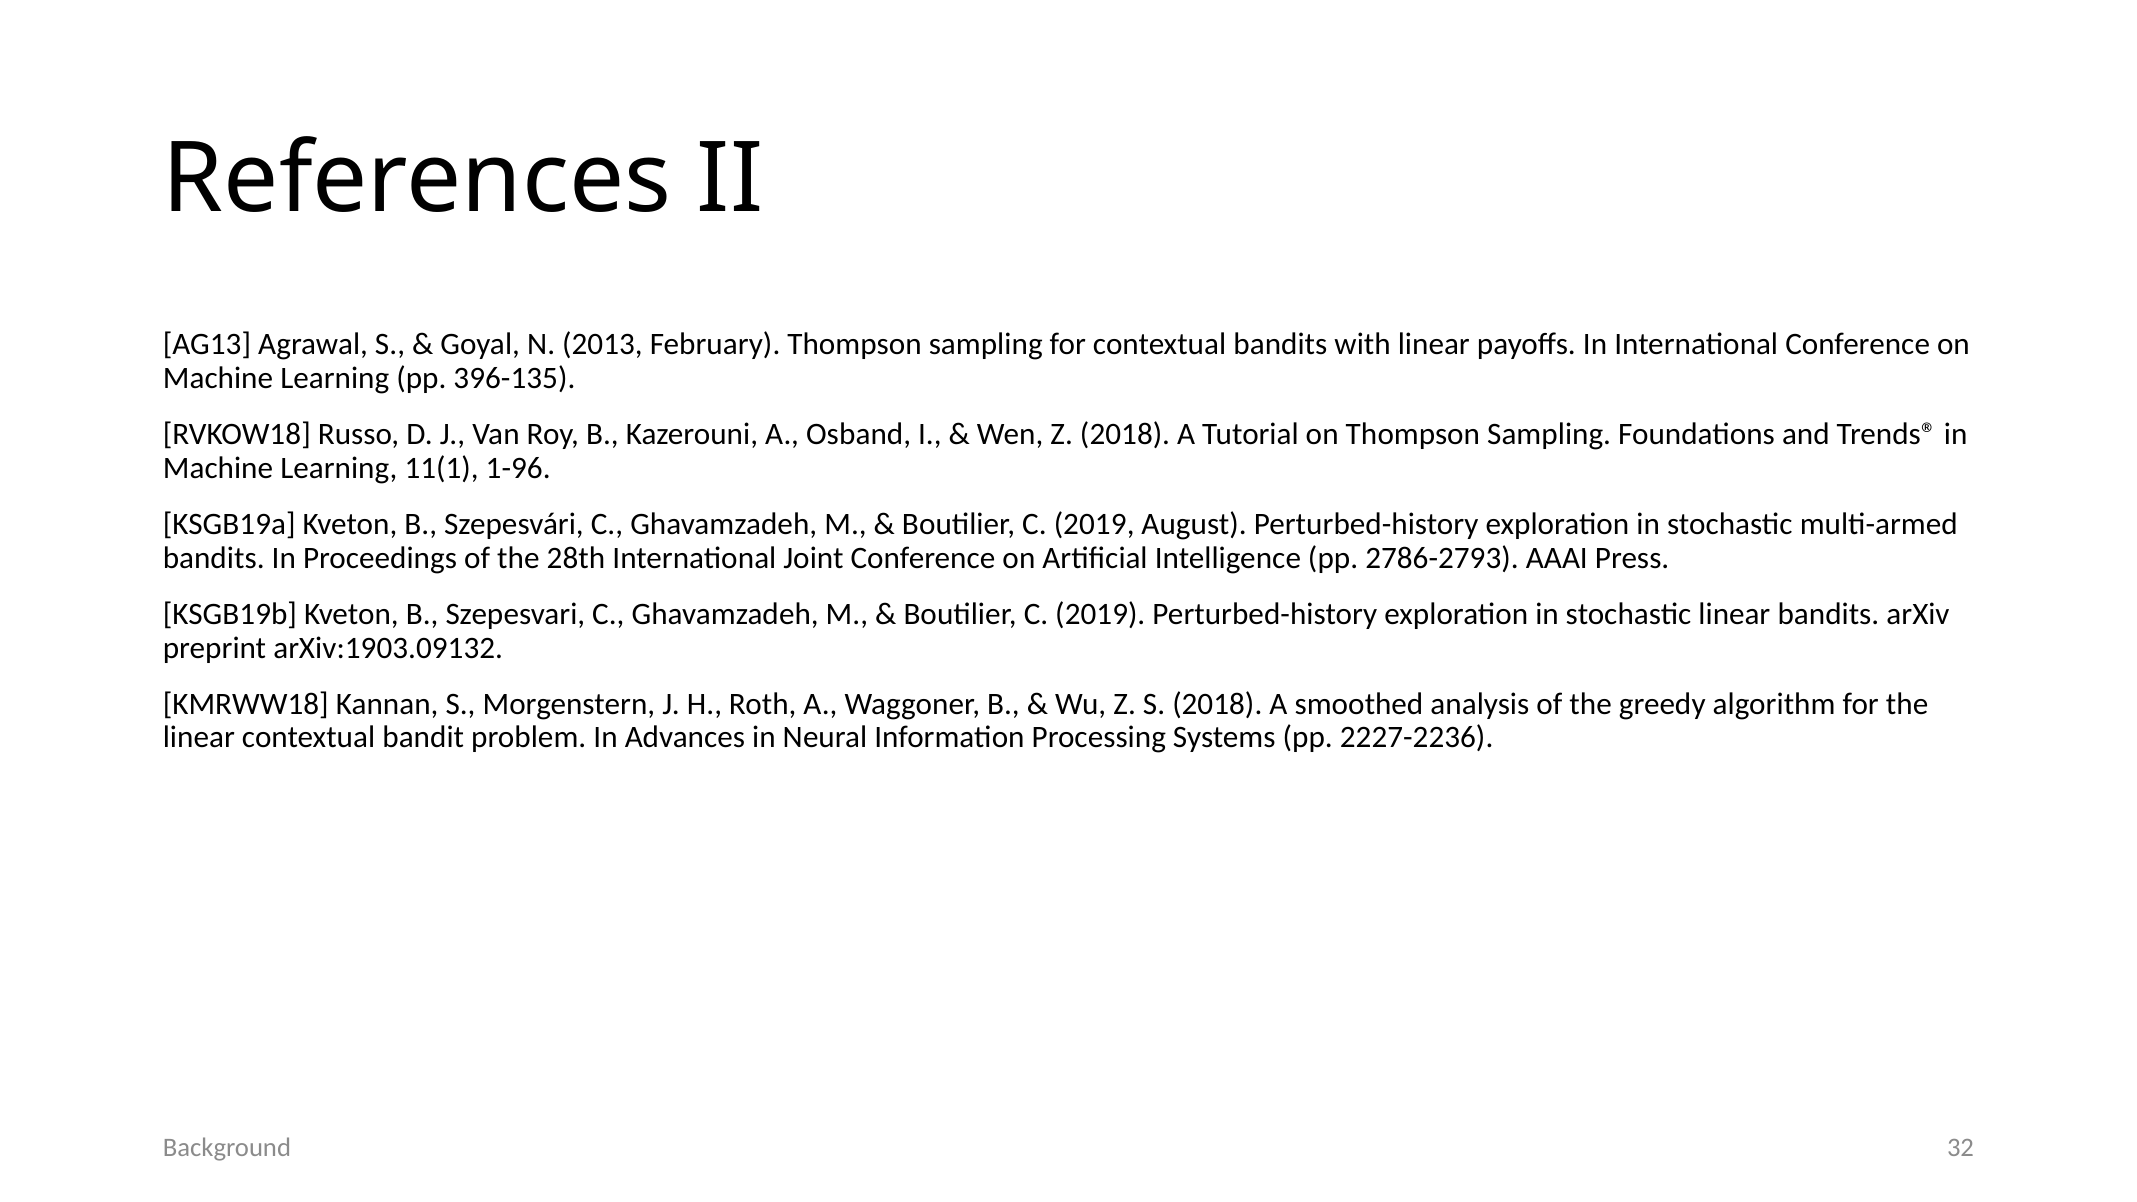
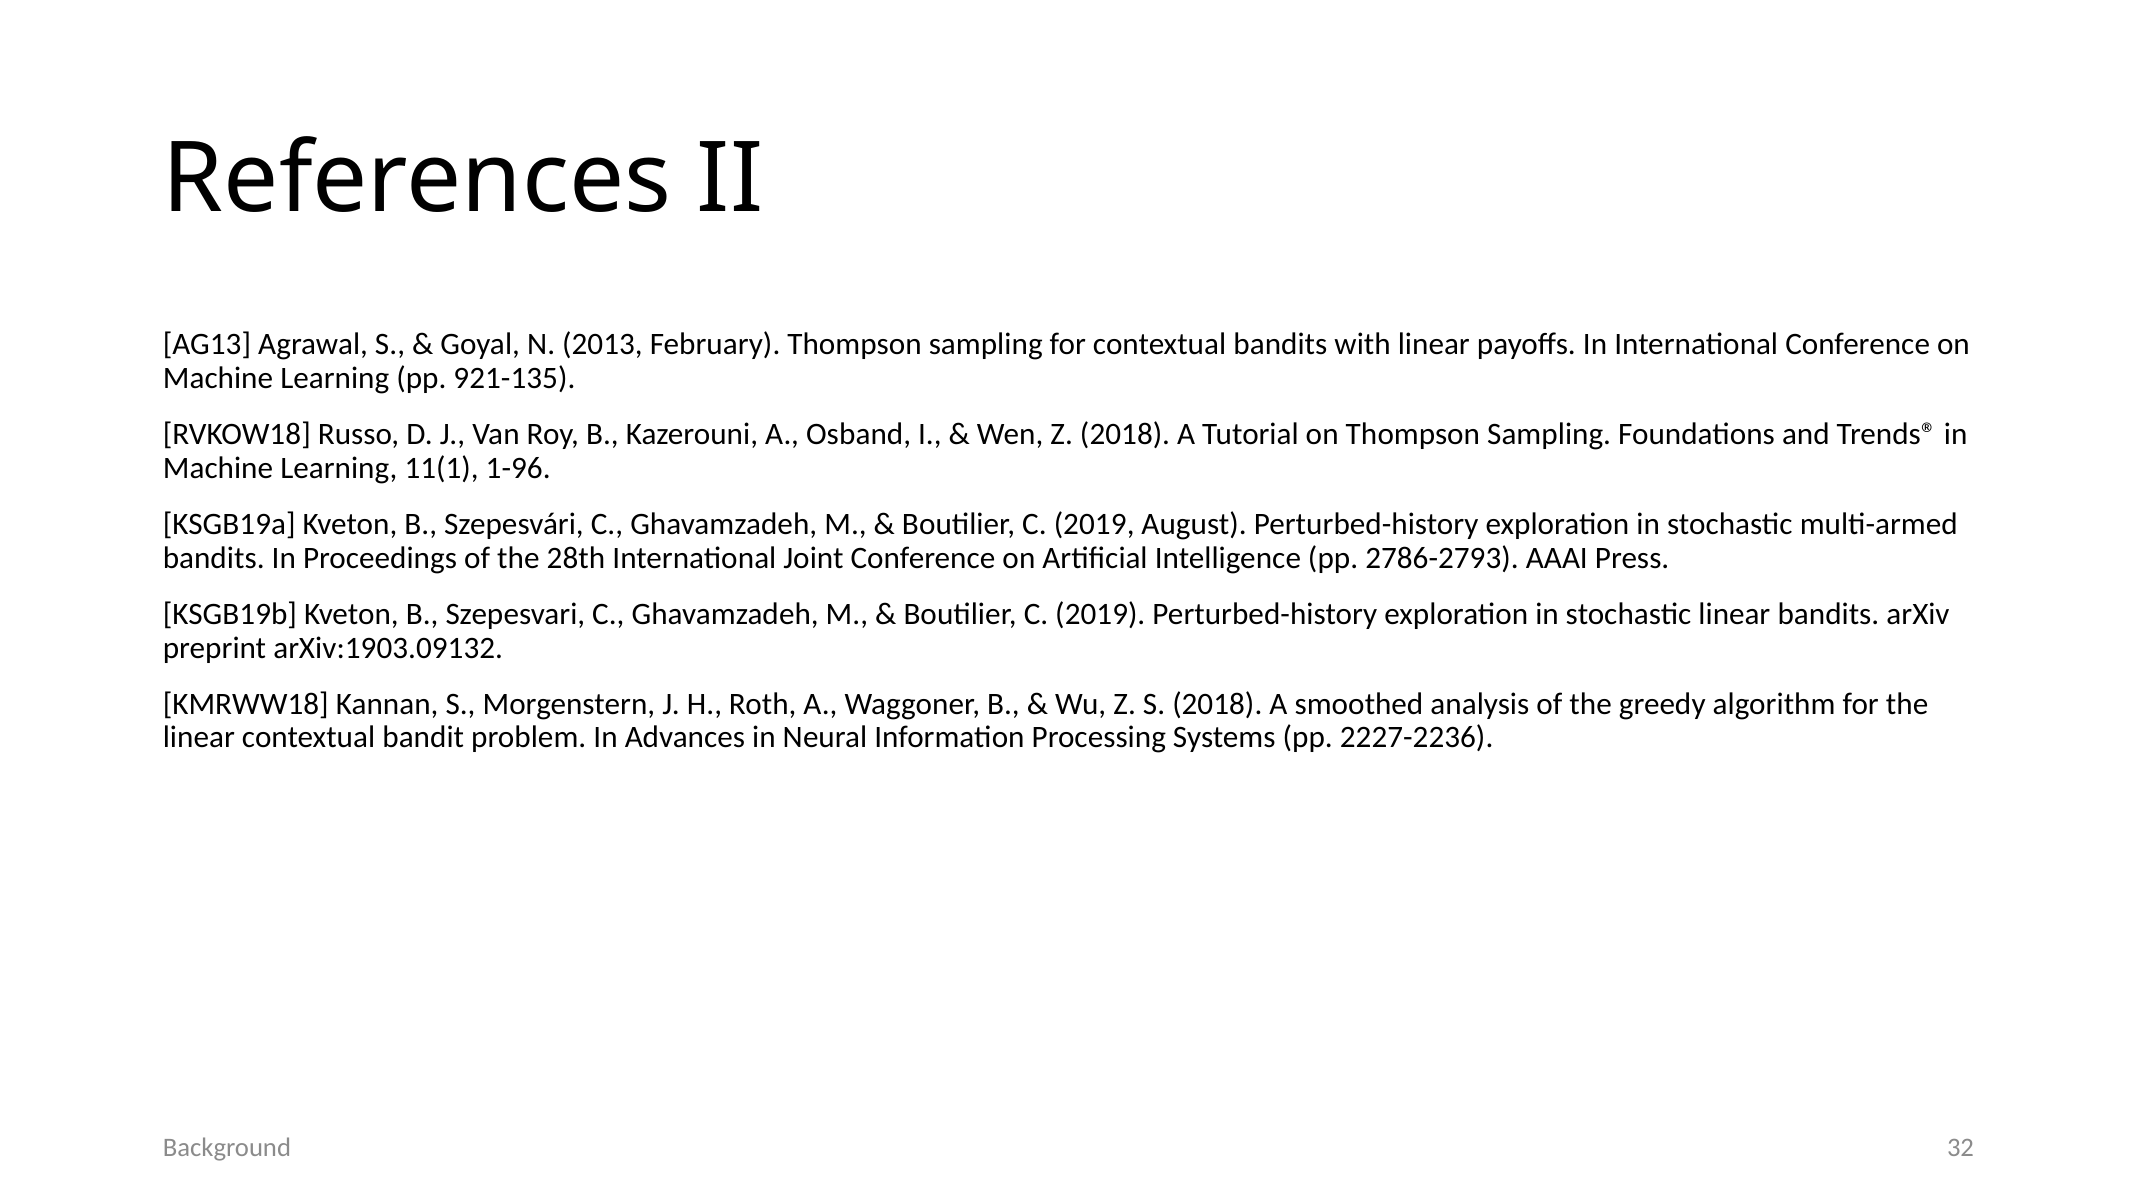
396-135: 396-135 -> 921-135 (514, 378)
